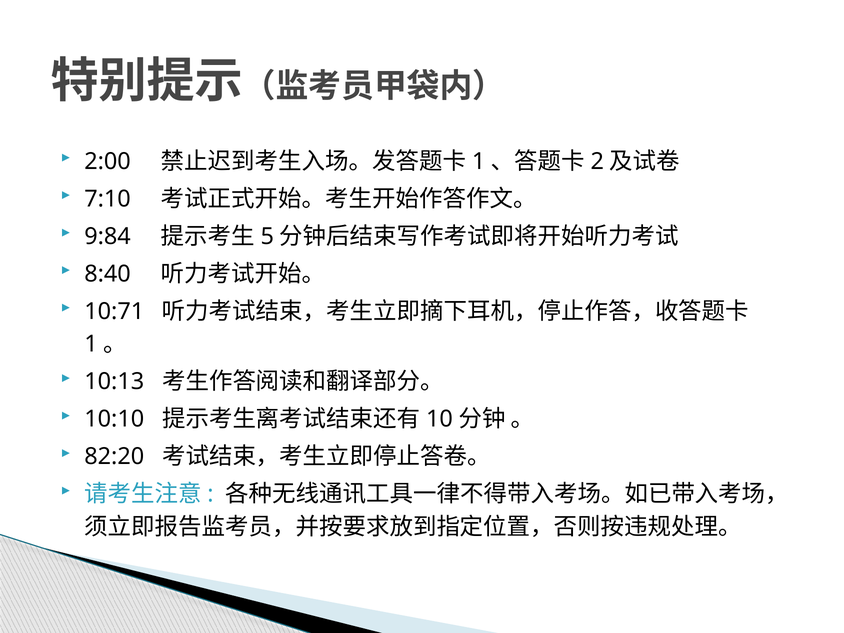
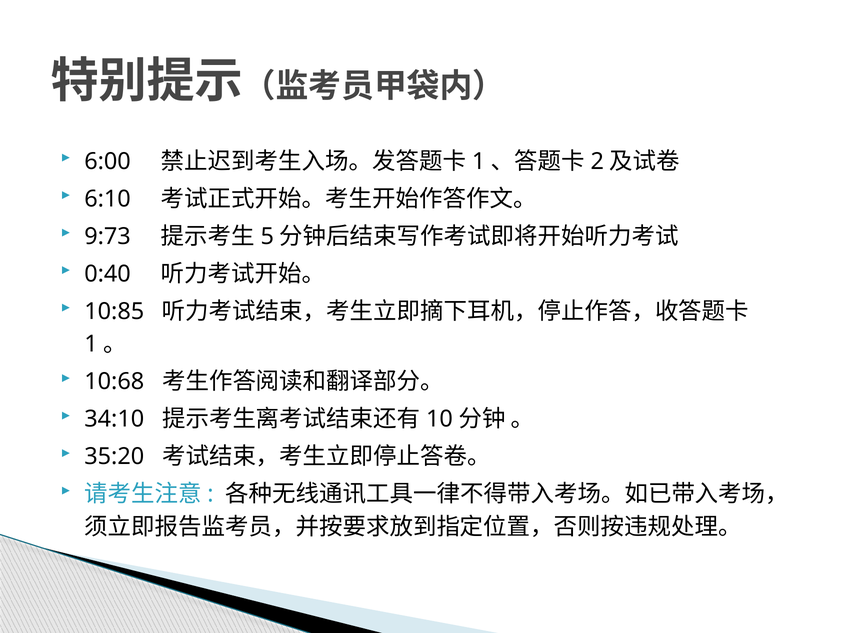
2:00: 2:00 -> 6:00 (108, 161)
7:10: 7:10 -> 6:10 (108, 199)
9:84: 9:84 -> 9:73 (108, 236)
8:40: 8:40 -> 0:40 (108, 274)
10:71: 10:71 -> 10:85 (114, 311)
10:13: 10:13 -> 10:68 (114, 382)
10:10: 10:10 -> 34:10 (114, 419)
82:20: 82:20 -> 35:20 (114, 457)
